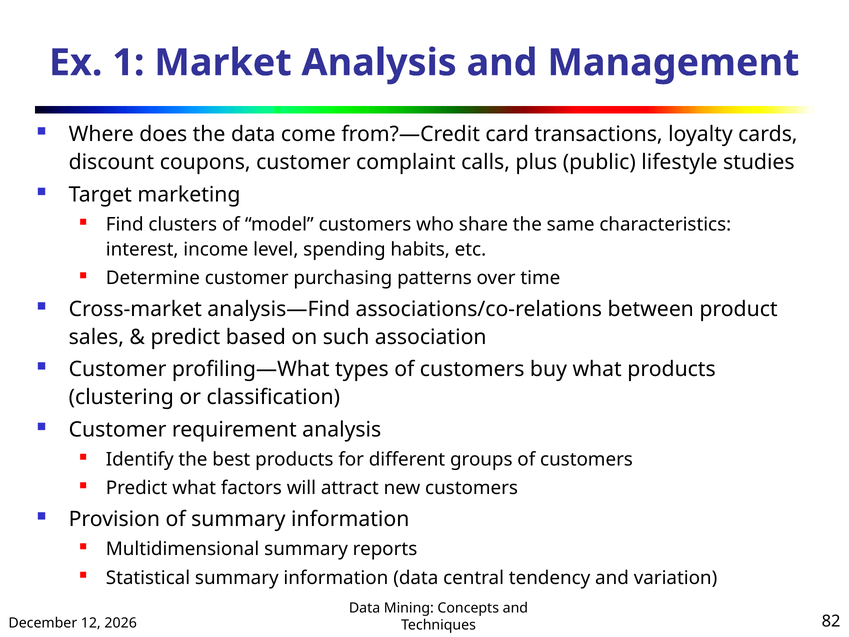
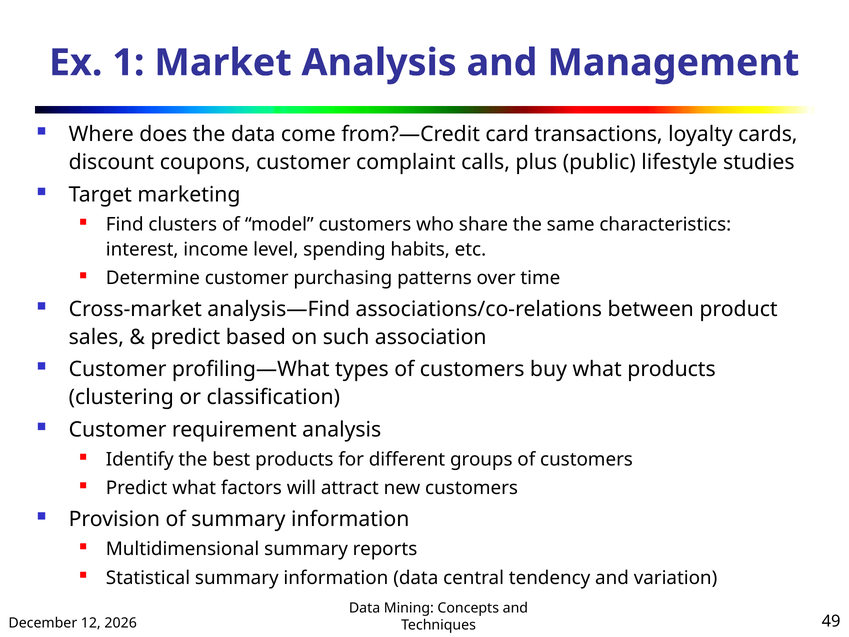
82: 82 -> 49 (831, 621)
